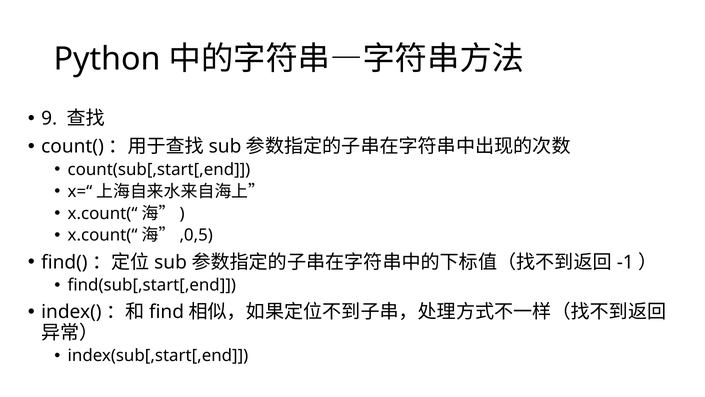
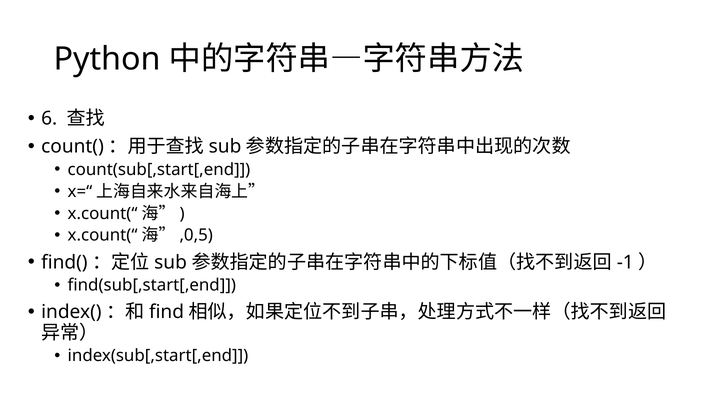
9: 9 -> 6 (49, 118)
